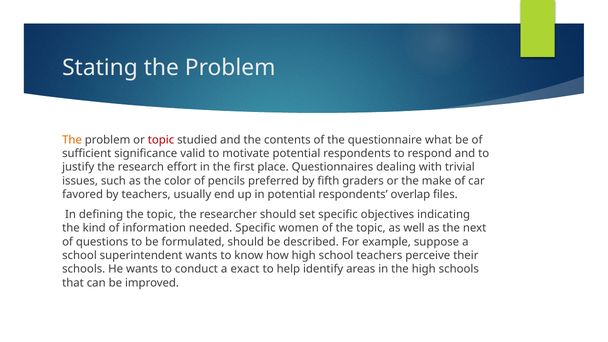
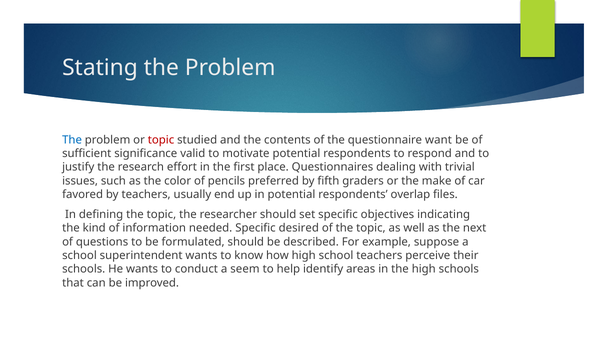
The colour: orange -> blue (72, 140)
what: what -> want (439, 140)
women: women -> desired (299, 228)
exact: exact -> seem (245, 269)
